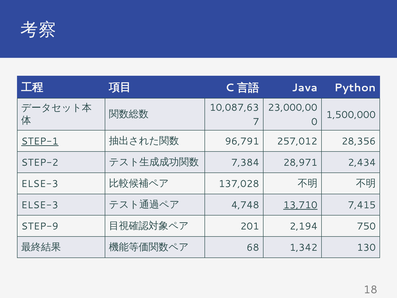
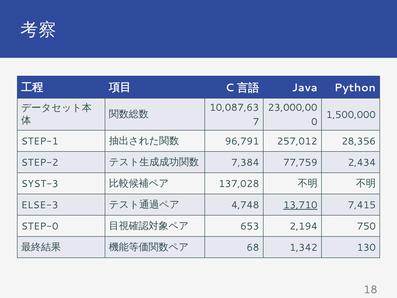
STEP-1 underline: present -> none (40, 141)
28,971: 28,971 -> 77,759 (300, 162)
ELSE-3: ELSE-3 -> SYST-3 (40, 184)
STEP-9: STEP-9 -> STEP-0 (40, 226)
201: 201 -> 653 (250, 226)
